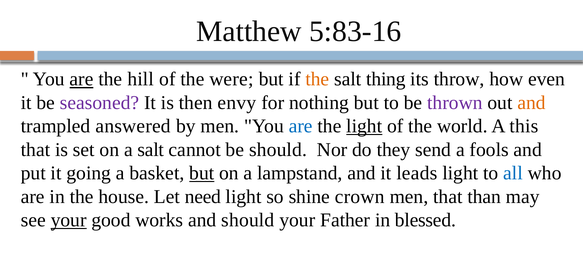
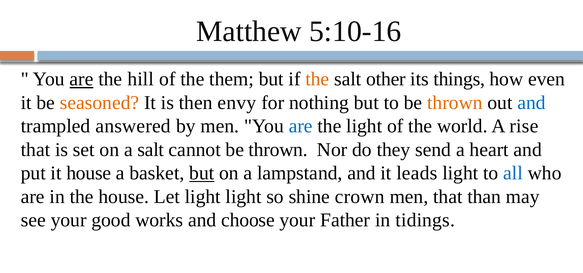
5:83-16: 5:83-16 -> 5:10-16 (355, 31)
were: were -> them (232, 79)
thing: thing -> other (386, 79)
throw: throw -> things (459, 79)
seasoned colour: purple -> orange (100, 103)
thrown colour: purple -> orange (455, 103)
and colour: orange -> blue (532, 103)
light underline: present -> none (364, 126)
this: this -> rise (524, 126)
cannot be should: should -> thrown (278, 150)
fools: fools -> heart (489, 150)
it going: going -> house (89, 173)
Let need: need -> light (203, 197)
your underline: present -> none (69, 220)
and should: should -> choose (248, 220)
blessed: blessed -> tidings (425, 220)
